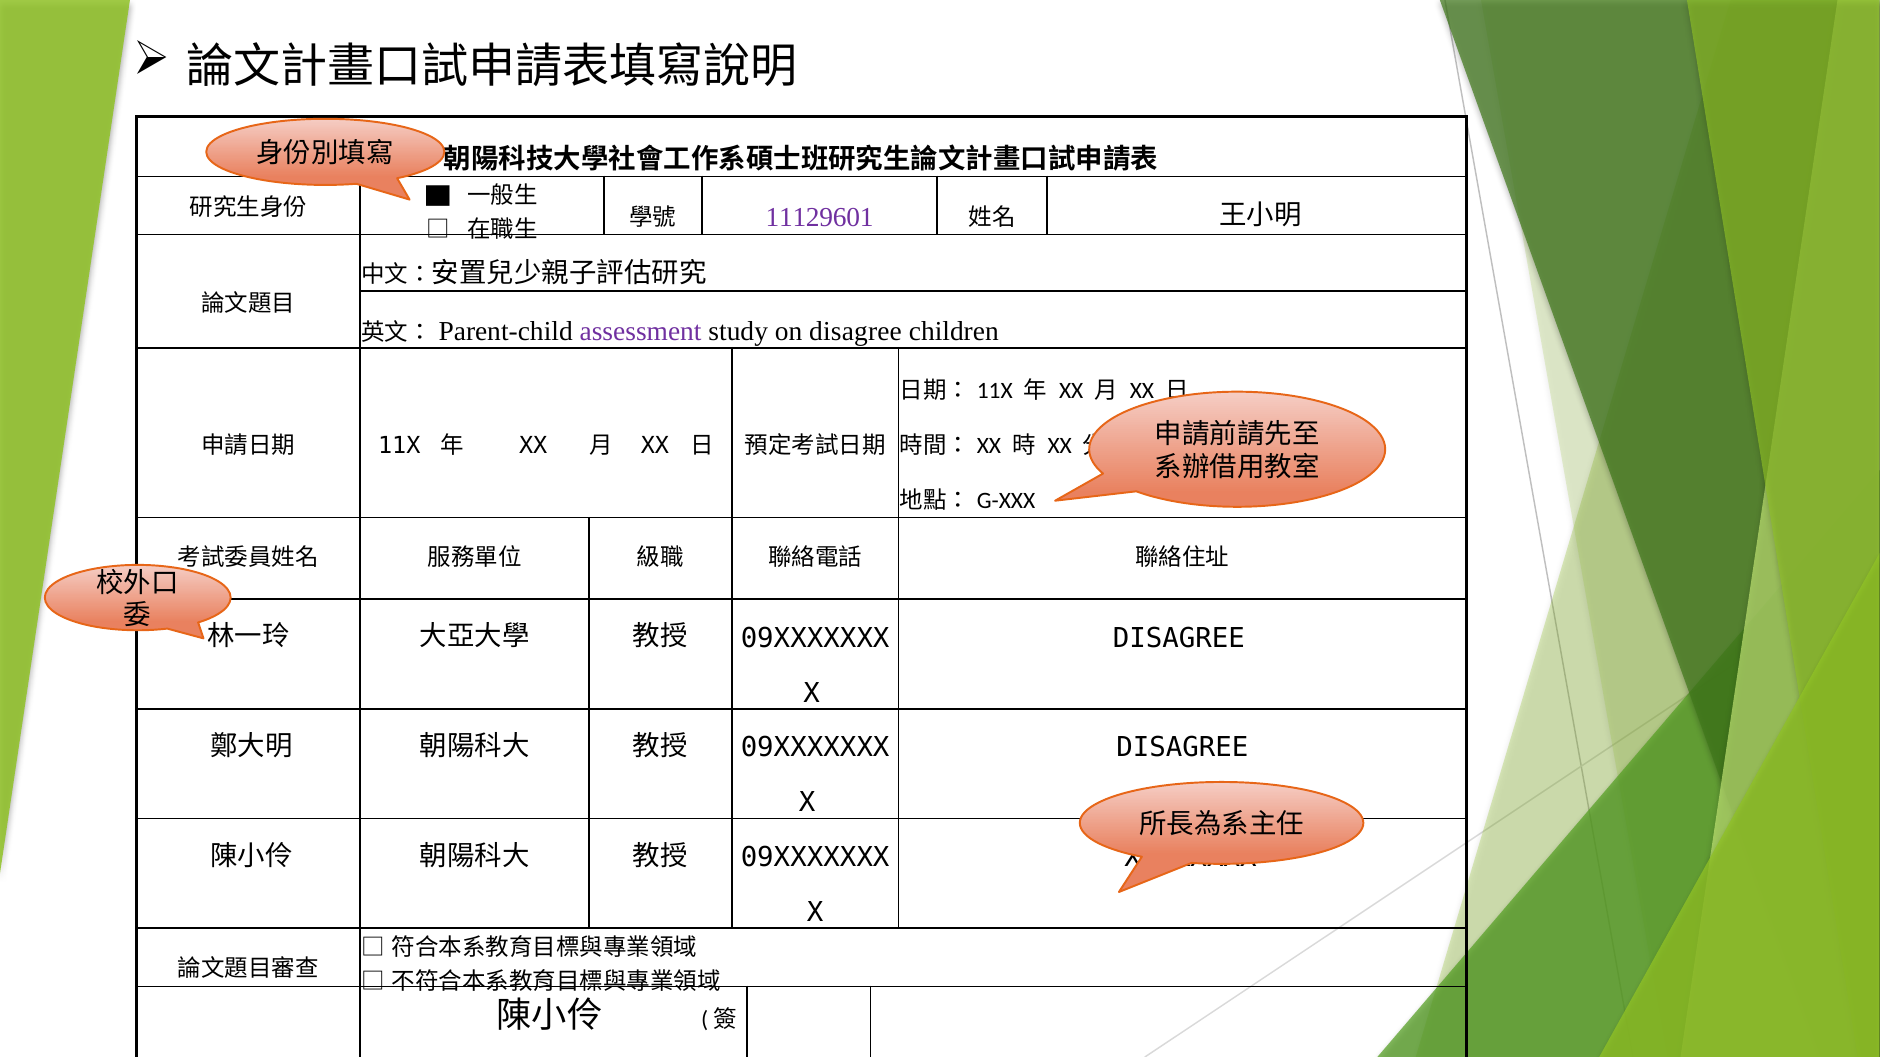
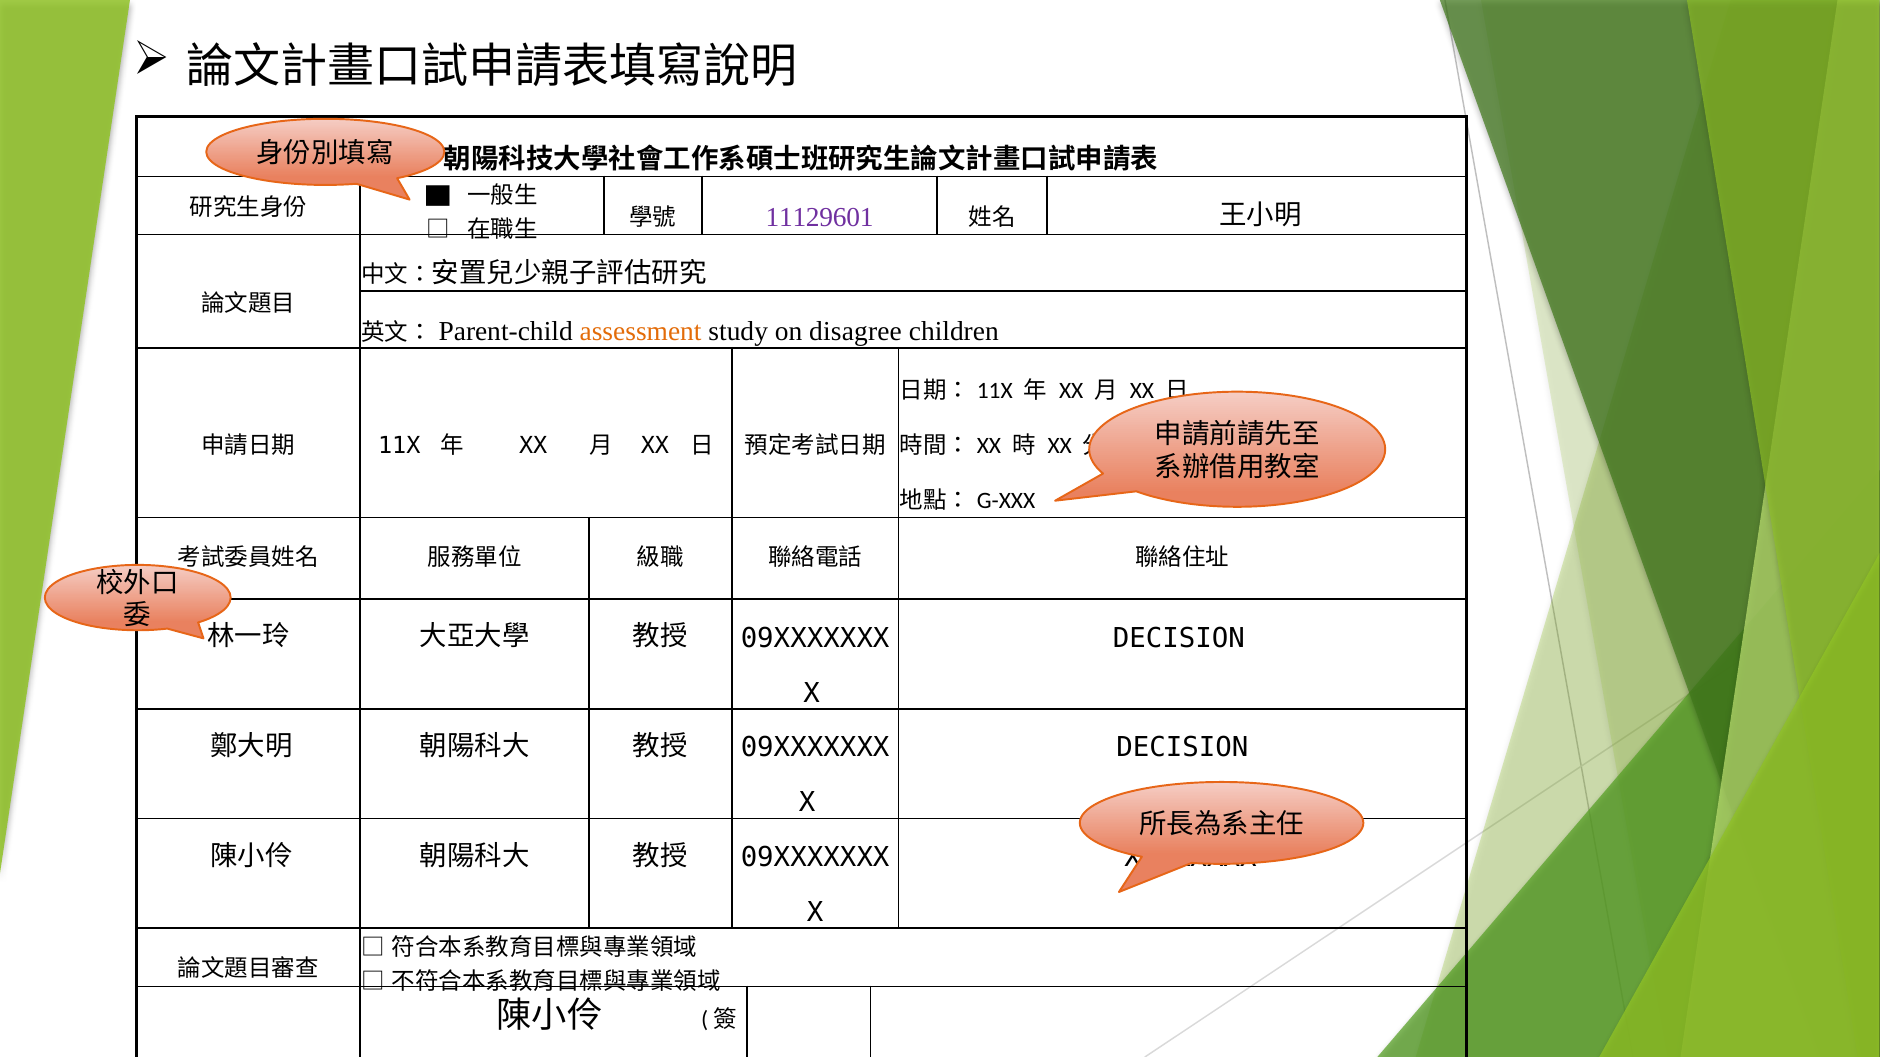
assessment colour: purple -> orange (641, 331)
DISAGREE: DISAGREE -> DECISION (1179, 639)
DISAGREE: DISAGREE -> DECISION (1182, 748)
